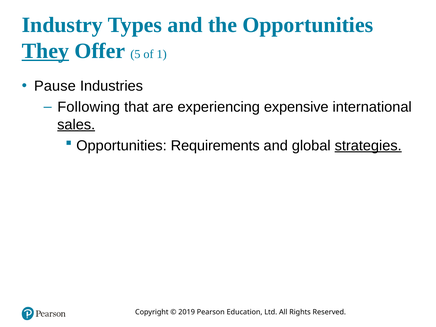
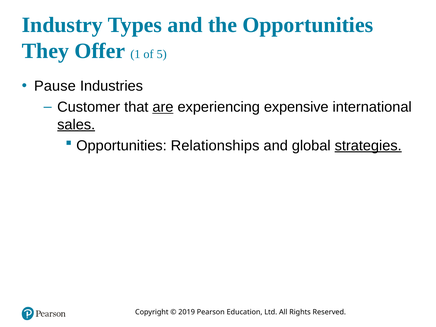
They underline: present -> none (45, 51)
5: 5 -> 1 (135, 54)
1: 1 -> 5 (162, 54)
Following: Following -> Customer (89, 107)
are underline: none -> present (163, 107)
Requirements: Requirements -> Relationships (215, 146)
